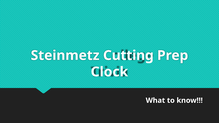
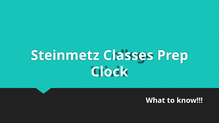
Cutting: Cutting -> Classes (128, 56)
